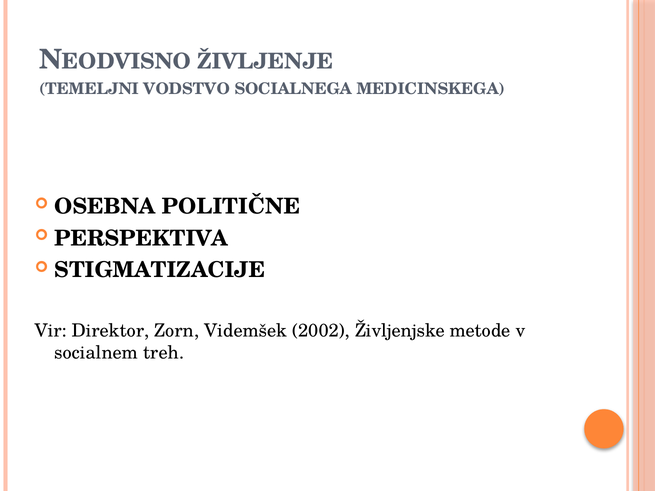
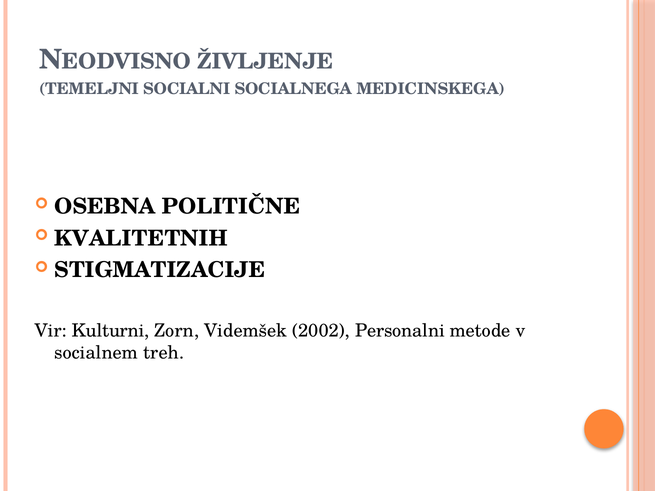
VODSTVO: VODSTVO -> SOCIALNI (187, 89)
PERSPEKTIVA: PERSPEKTIVA -> KVALITETNIH (141, 238)
Direktor: Direktor -> Kulturni (111, 331)
Življenjske: Življenjske -> Personalni (400, 331)
